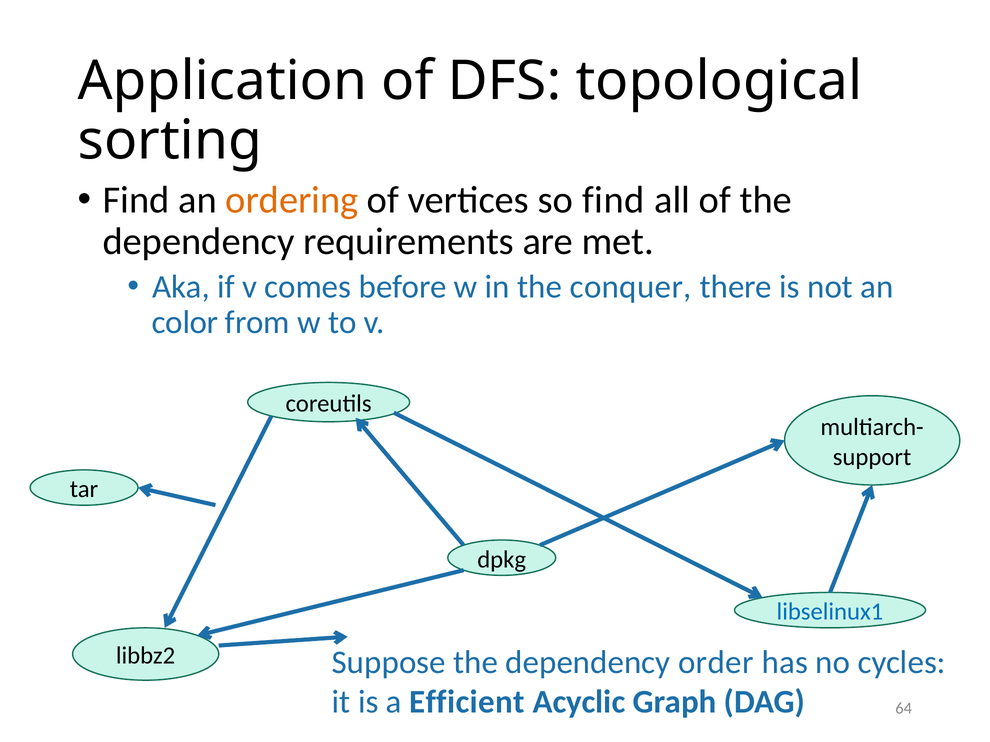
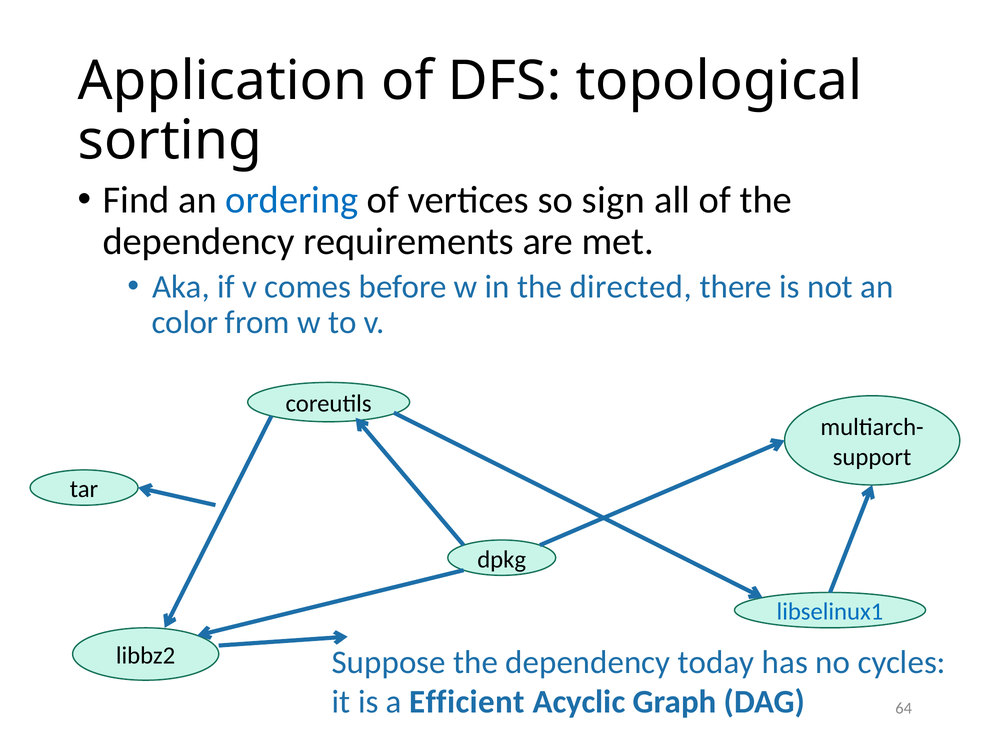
ordering colour: orange -> blue (292, 200)
so find: find -> sign (613, 200)
conquer: conquer -> directed (631, 287)
order: order -> today (716, 663)
